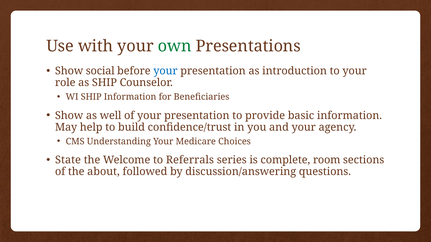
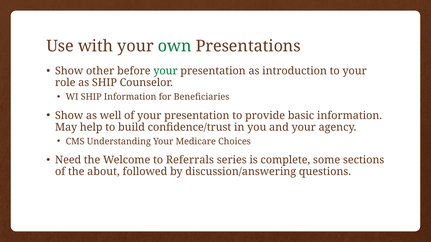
social: social -> other (100, 71)
your colour: blue -> green (165, 71)
State: State -> Need (68, 160)
room: room -> some (327, 160)
